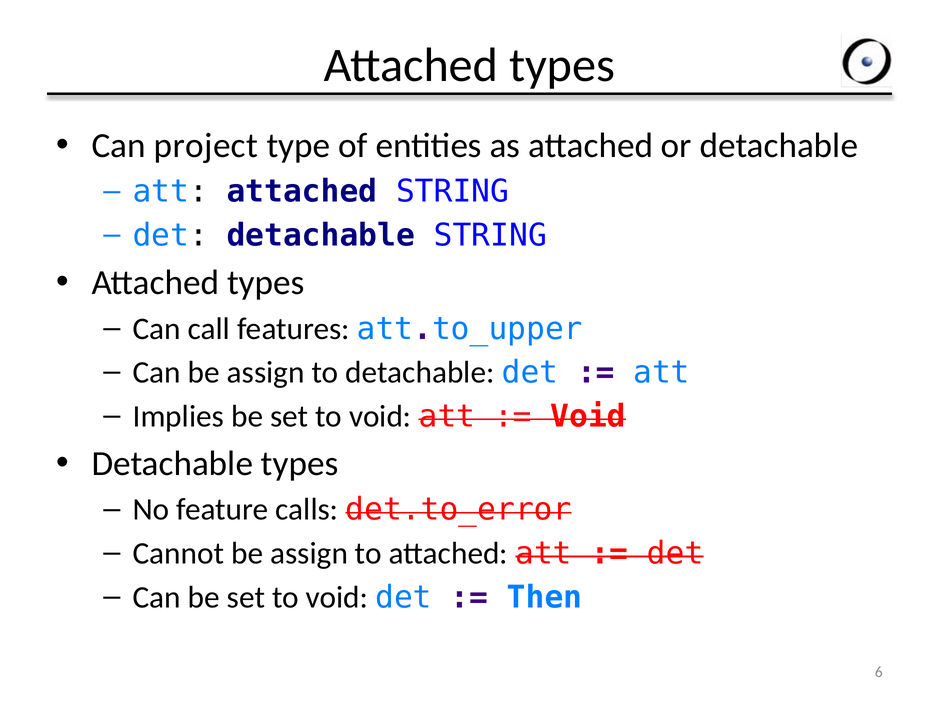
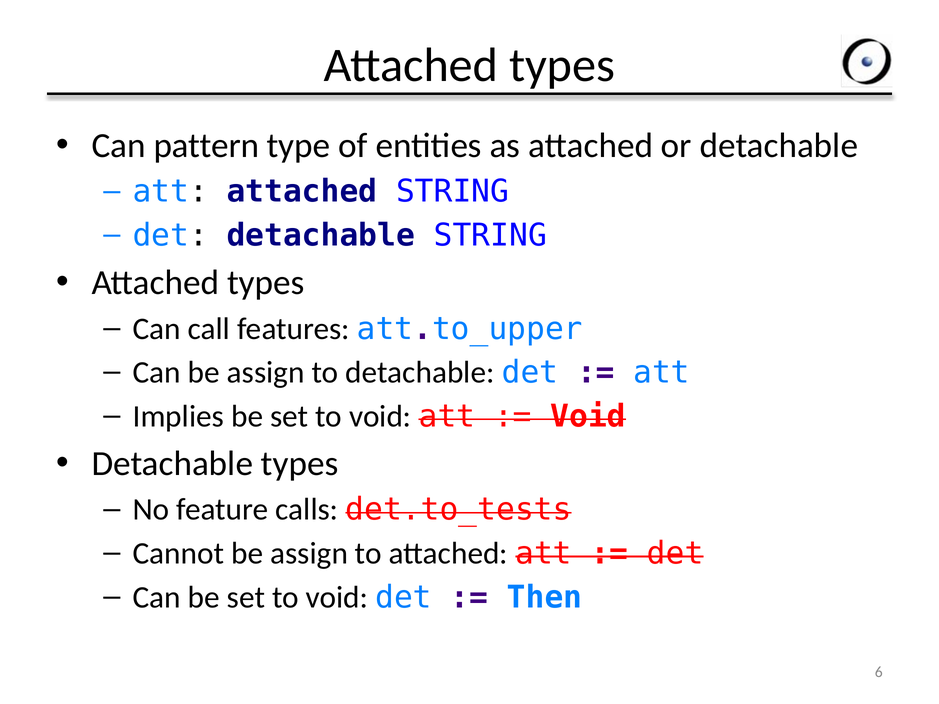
project: project -> pattern (206, 146)
det.to_error: det.to_error -> det.to_tests (458, 510)
